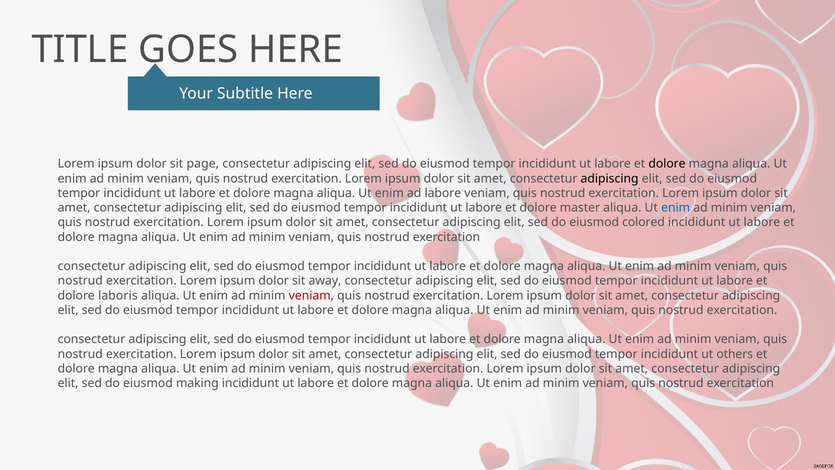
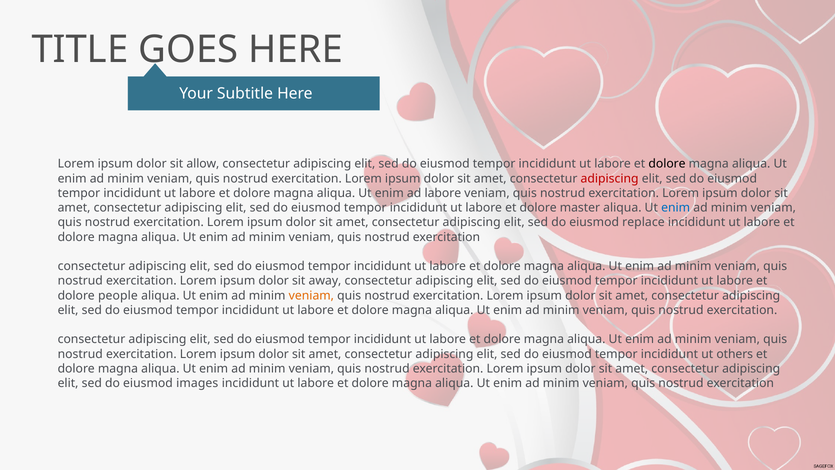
page: page -> allow (203, 164)
adipiscing colour: black -> red (610, 178)
colored: colored -> replace (643, 222)
laboris: laboris -> people (118, 295)
veniam colour: red -> orange (311, 295)
making: making -> images (197, 383)
